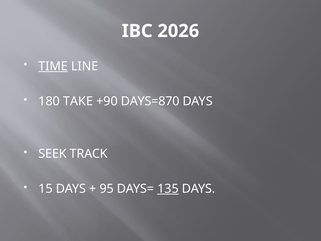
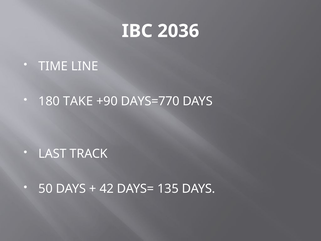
2026: 2026 -> 2036 (178, 31)
TIME underline: present -> none (53, 66)
DAYS=870: DAYS=870 -> DAYS=770 (150, 101)
SEEK: SEEK -> LAST (53, 154)
15: 15 -> 50 (46, 189)
95: 95 -> 42 (107, 189)
135 underline: present -> none (168, 189)
